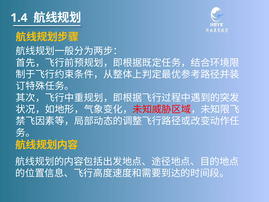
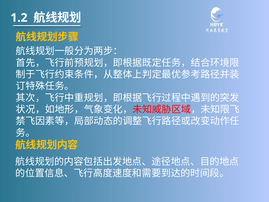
1.4: 1.4 -> 1.2 (19, 18)
